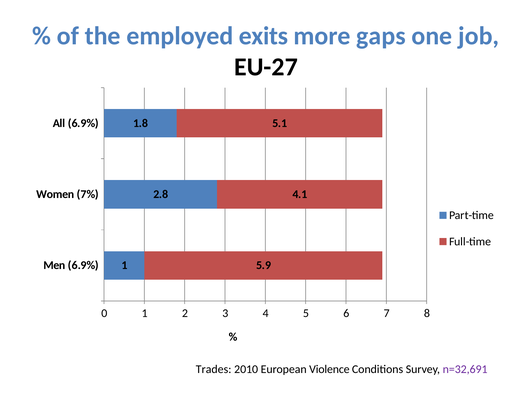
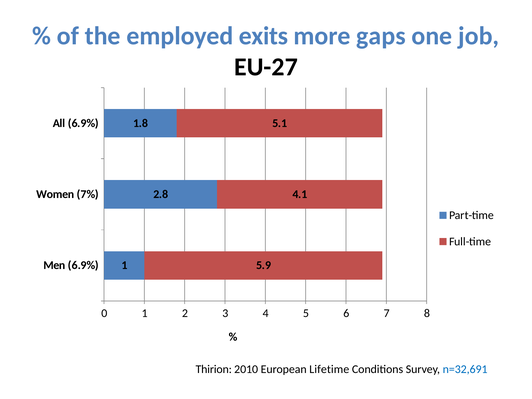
Trades: Trades -> Thirion (214, 369)
Violence: Violence -> Lifetime (329, 369)
n=32,691 colour: purple -> blue (465, 369)
